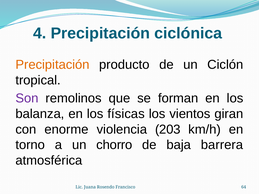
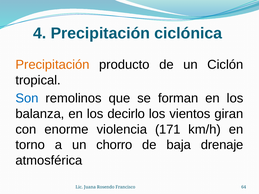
Son colour: purple -> blue (27, 98)
físicas: físicas -> decirlo (126, 114)
203: 203 -> 171 (168, 130)
barrera: barrera -> drenaje (222, 145)
